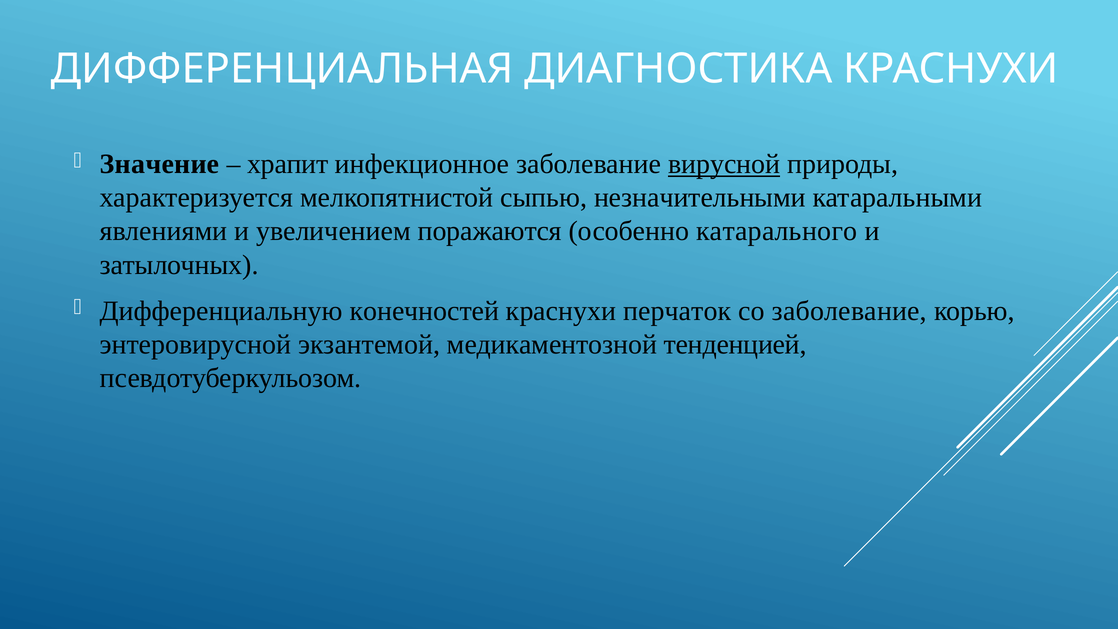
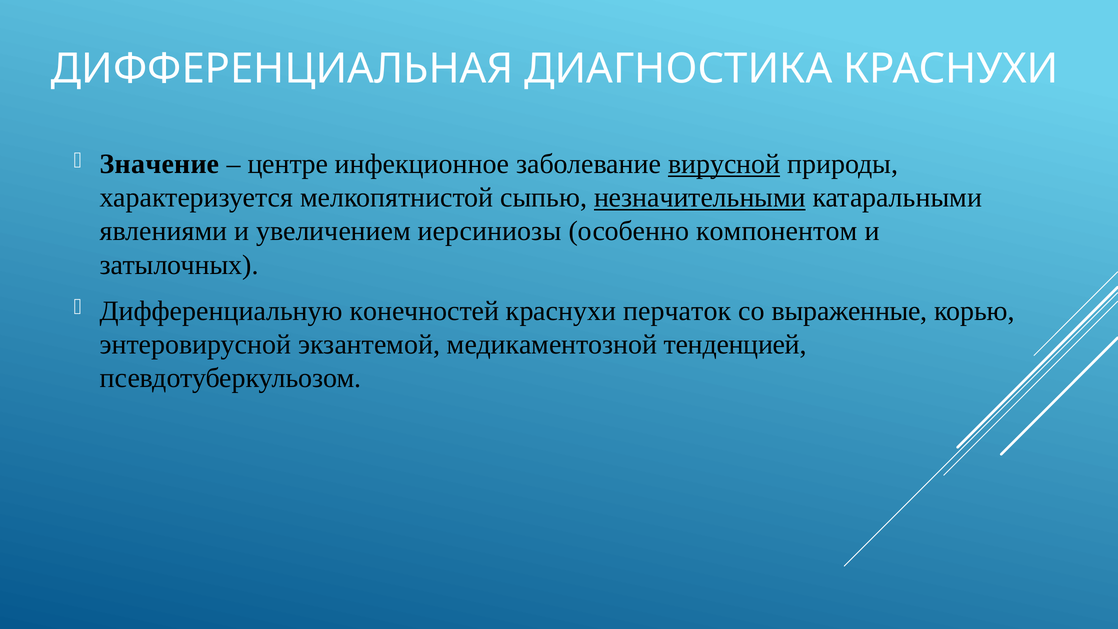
храпит: храпит -> центре (288, 164)
незначительными underline: none -> present (700, 198)
поражаются: поражаются -> иерсиниозы (490, 231)
катарального: катарального -> компонентом (777, 231)
со заболевание: заболевание -> выраженные (850, 311)
